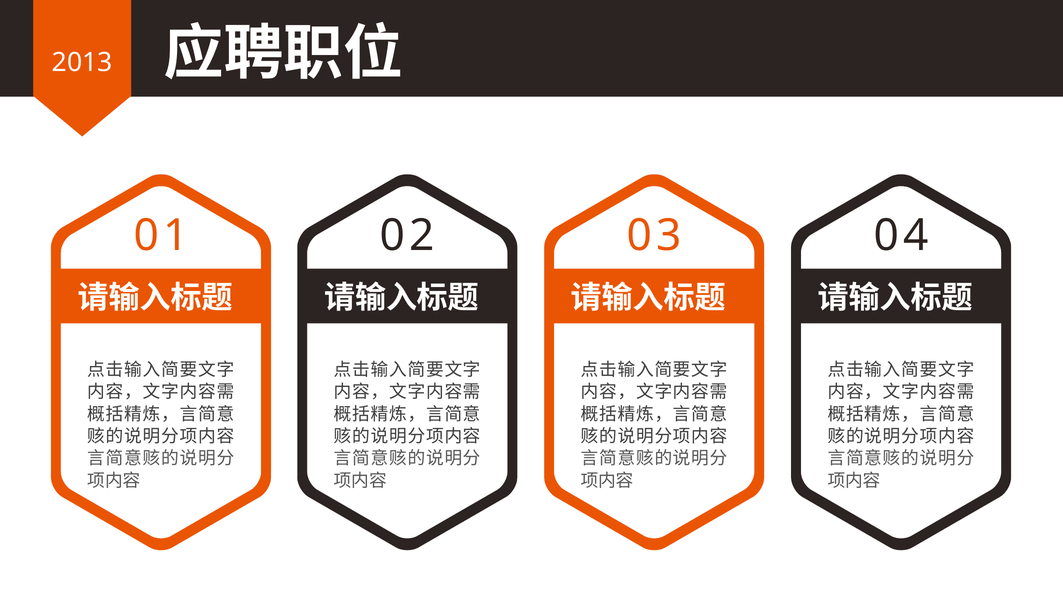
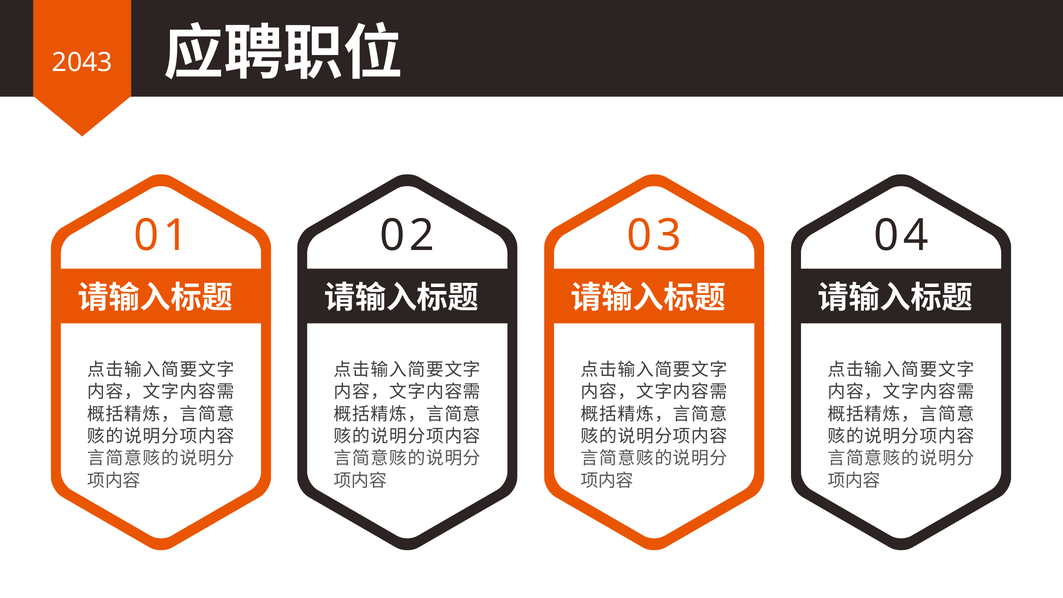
2013: 2013 -> 2043 (82, 63)
